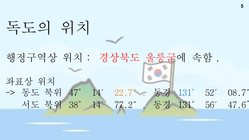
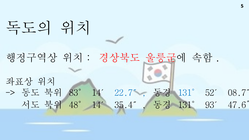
47°: 47° -> 83° (78, 93)
22.7″ colour: orange -> blue (130, 93)
38°: 38° -> 48° (78, 105)
77.2″: 77.2″ -> 35.4″ (130, 105)
56′: 56′ -> 93′ (214, 105)
